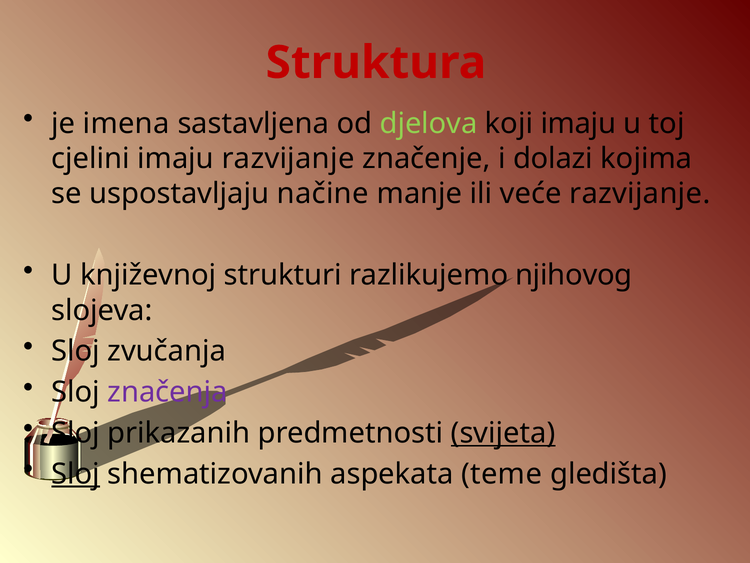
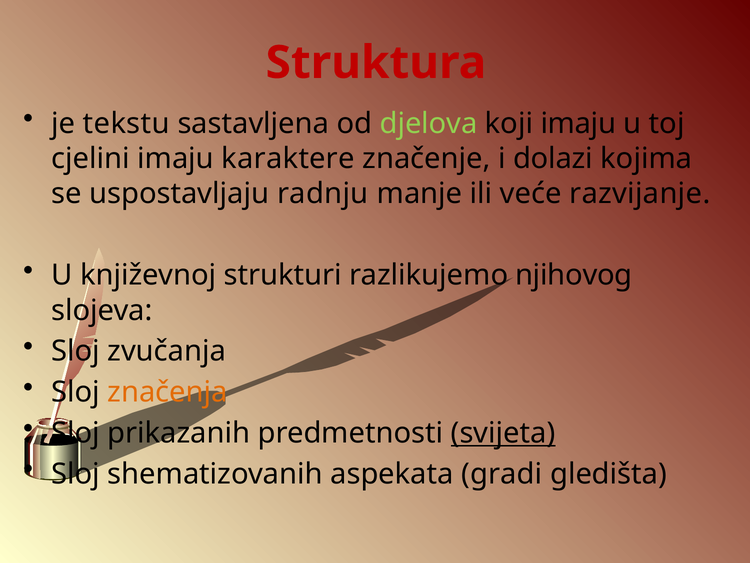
imena: imena -> tekstu (126, 123)
imaju razvijanje: razvijanje -> karaktere (288, 158)
načine: načine -> radnju (323, 193)
značenja colour: purple -> orange (168, 392)
Sloj underline: present -> none (76, 474)
teme: teme -> gradi (502, 474)
